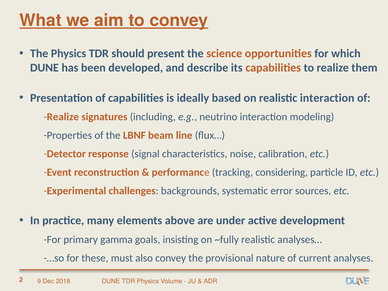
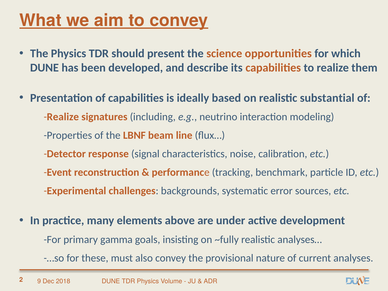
realistic interaction: interaction -> substantial (327, 98)
considering: considering -> benchmark (282, 172)
